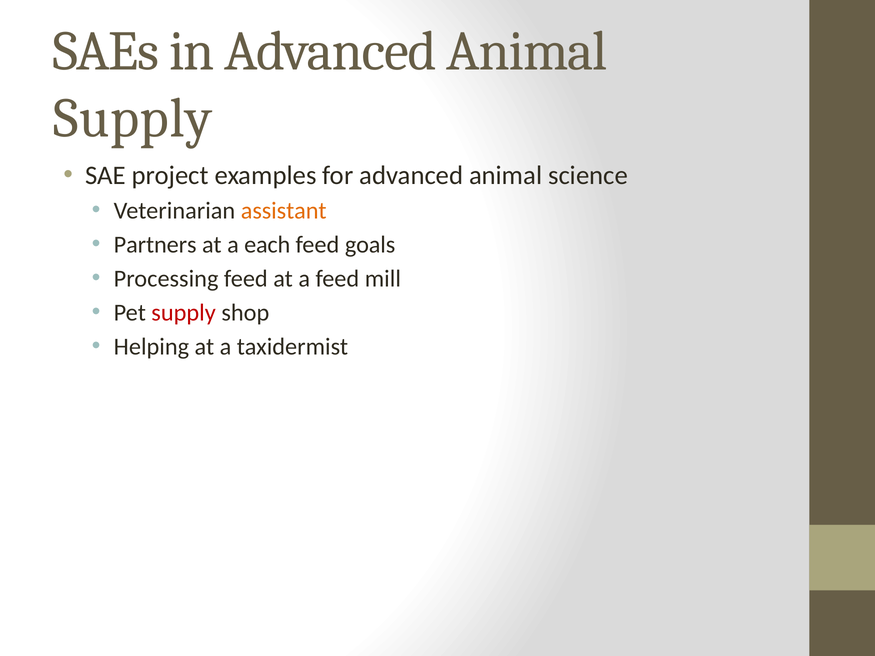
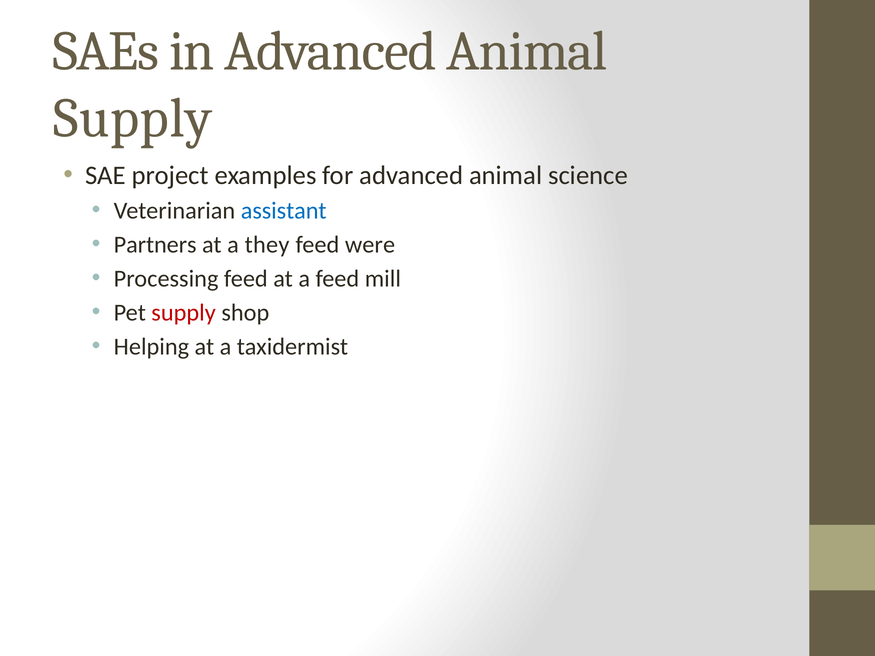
assistant colour: orange -> blue (284, 211)
each: each -> they (267, 245)
goals: goals -> were (370, 245)
